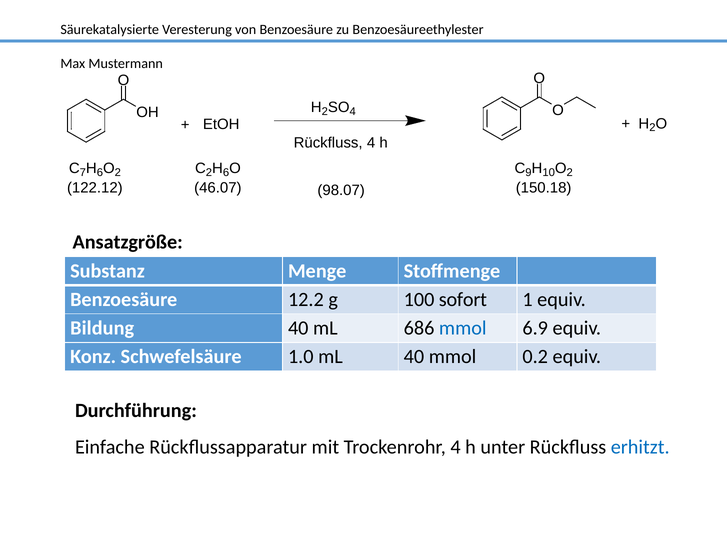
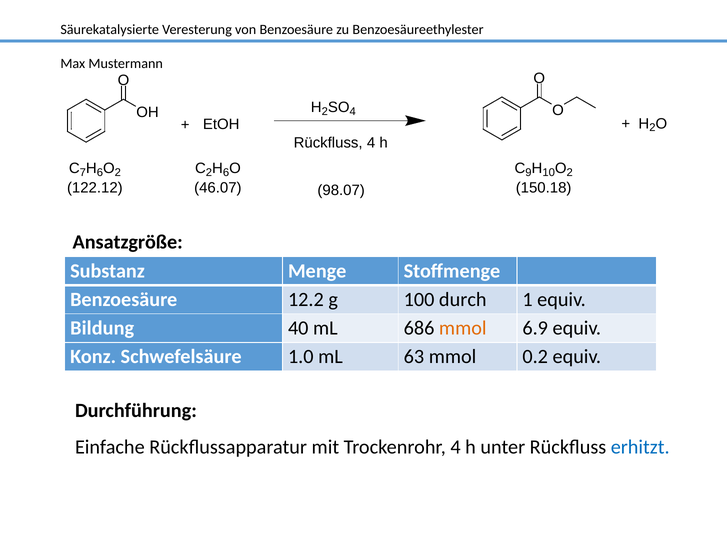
sofort: sofort -> durch (463, 300)
mmol colour: blue -> orange (463, 328)
mL 40: 40 -> 63 (414, 357)
